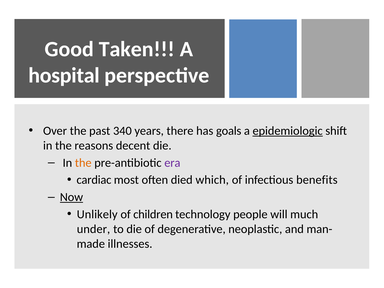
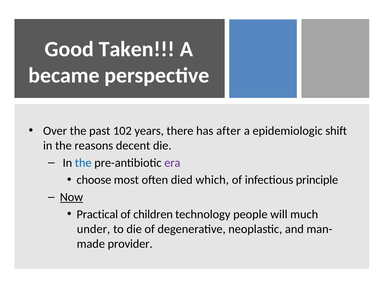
hospital: hospital -> became (64, 75)
340: 340 -> 102 (122, 131)
goals: goals -> after (229, 131)
epidemiologic underline: present -> none (288, 131)
the colour: orange -> blue (83, 163)
cardiac: cardiac -> choose (94, 180)
benefits: benefits -> principle (317, 180)
Unlikely: Unlikely -> Practical (97, 214)
illnesses: illnesses -> provider (130, 244)
